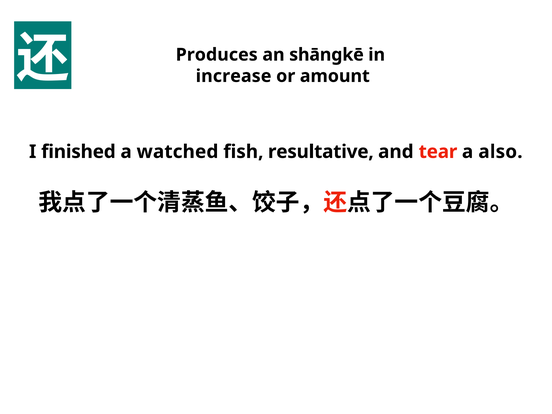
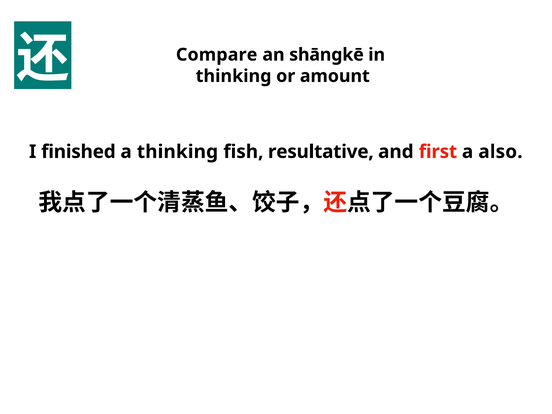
Produces: Produces -> Compare (217, 55)
increase: increase -> thinking (234, 76)
a watched: watched -> thinking (177, 152)
tear: tear -> first (438, 152)
